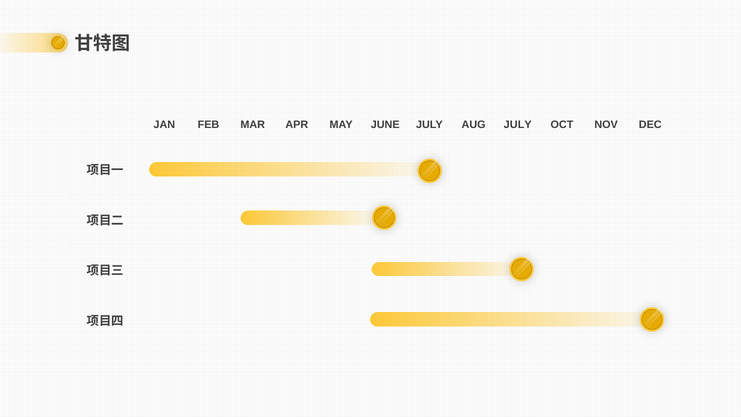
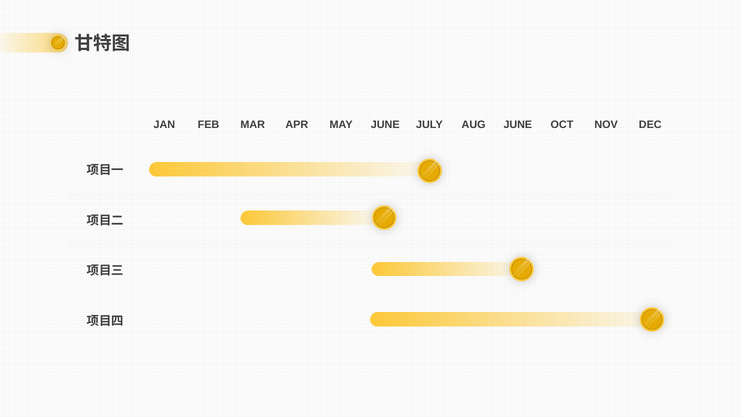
AUG JULY: JULY -> JUNE (518, 125)
